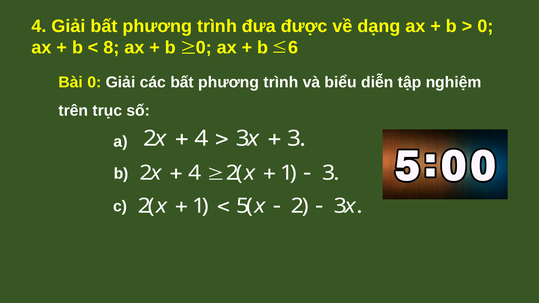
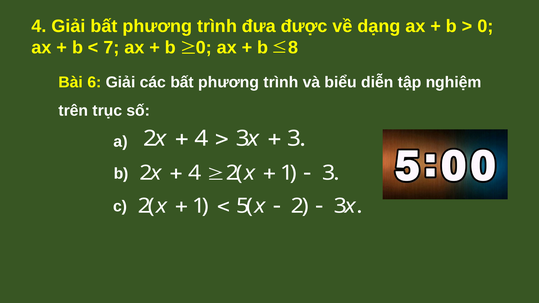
8: 8 -> 7 (111, 48)
6: 6 -> 8 (293, 48)
Bài 0: 0 -> 6 (94, 82)
